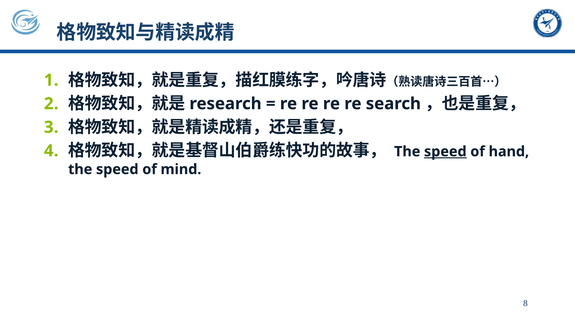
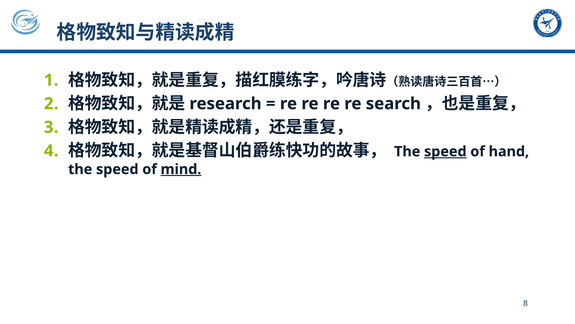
mind underline: none -> present (181, 169)
